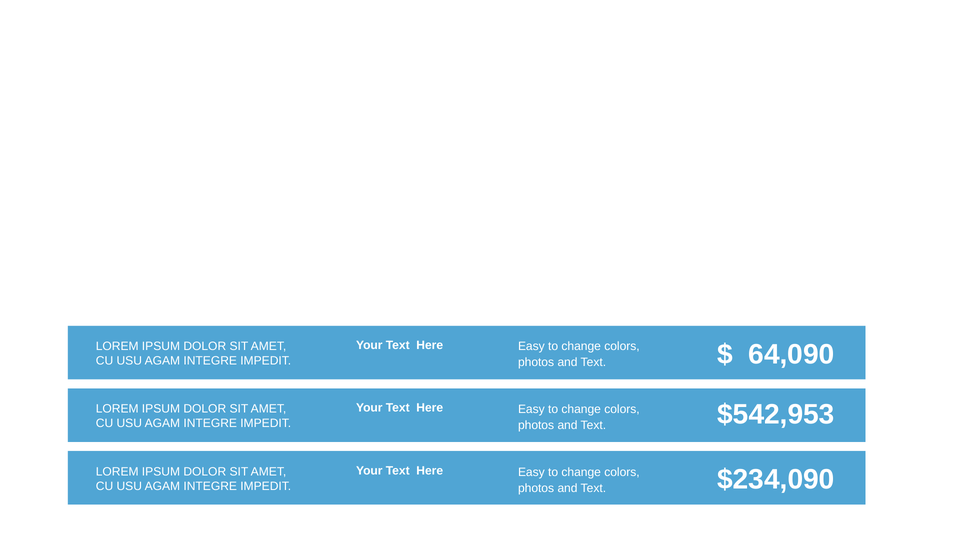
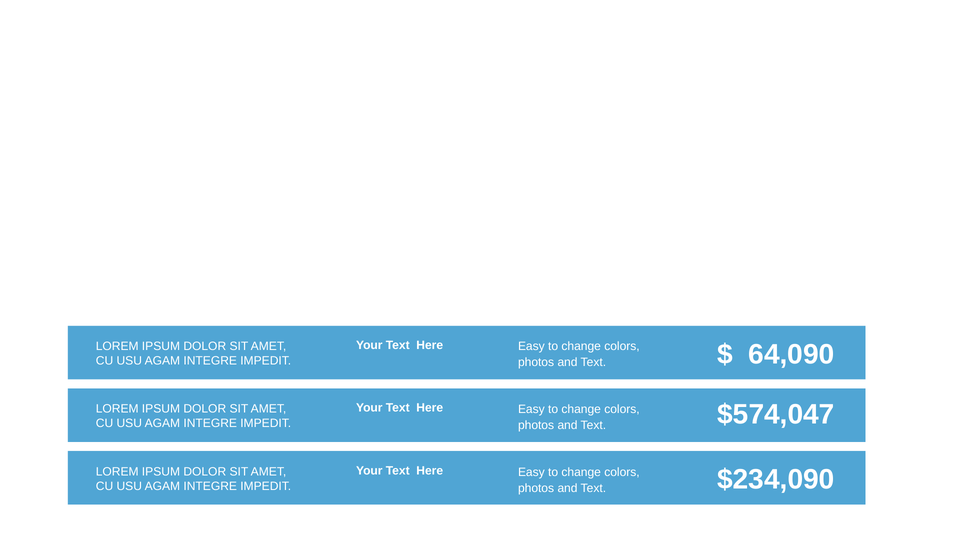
$542,953: $542,953 -> $574,047 (776, 414)
